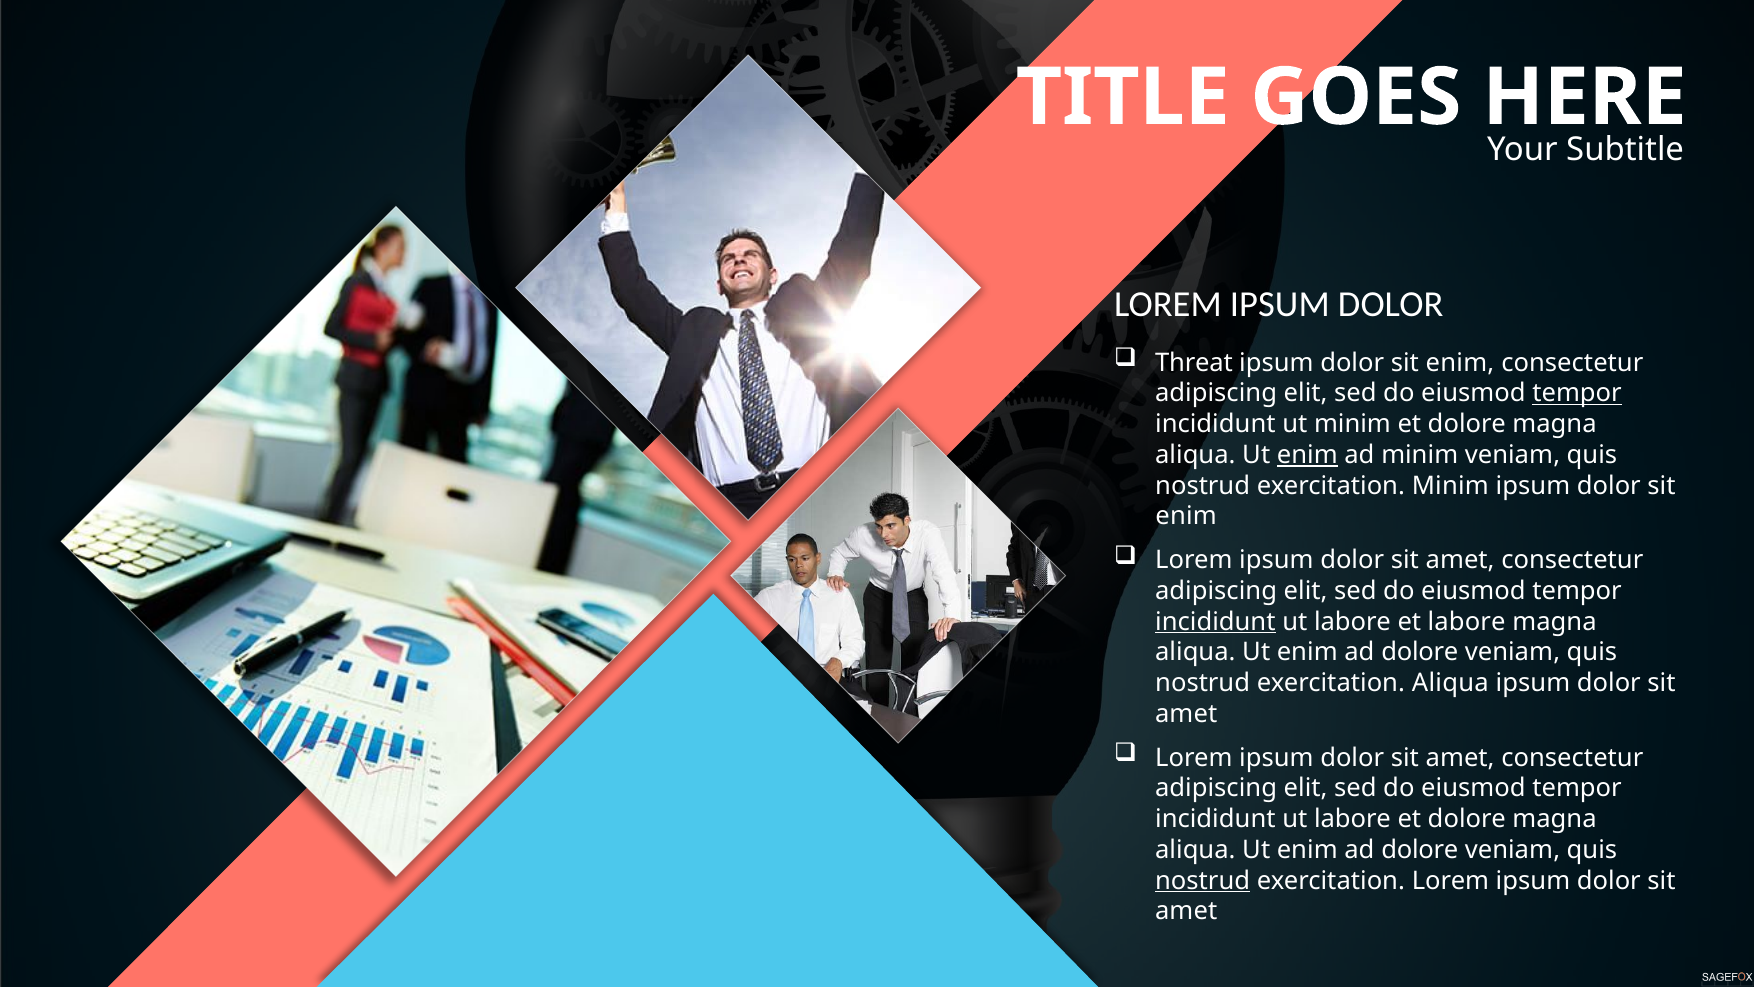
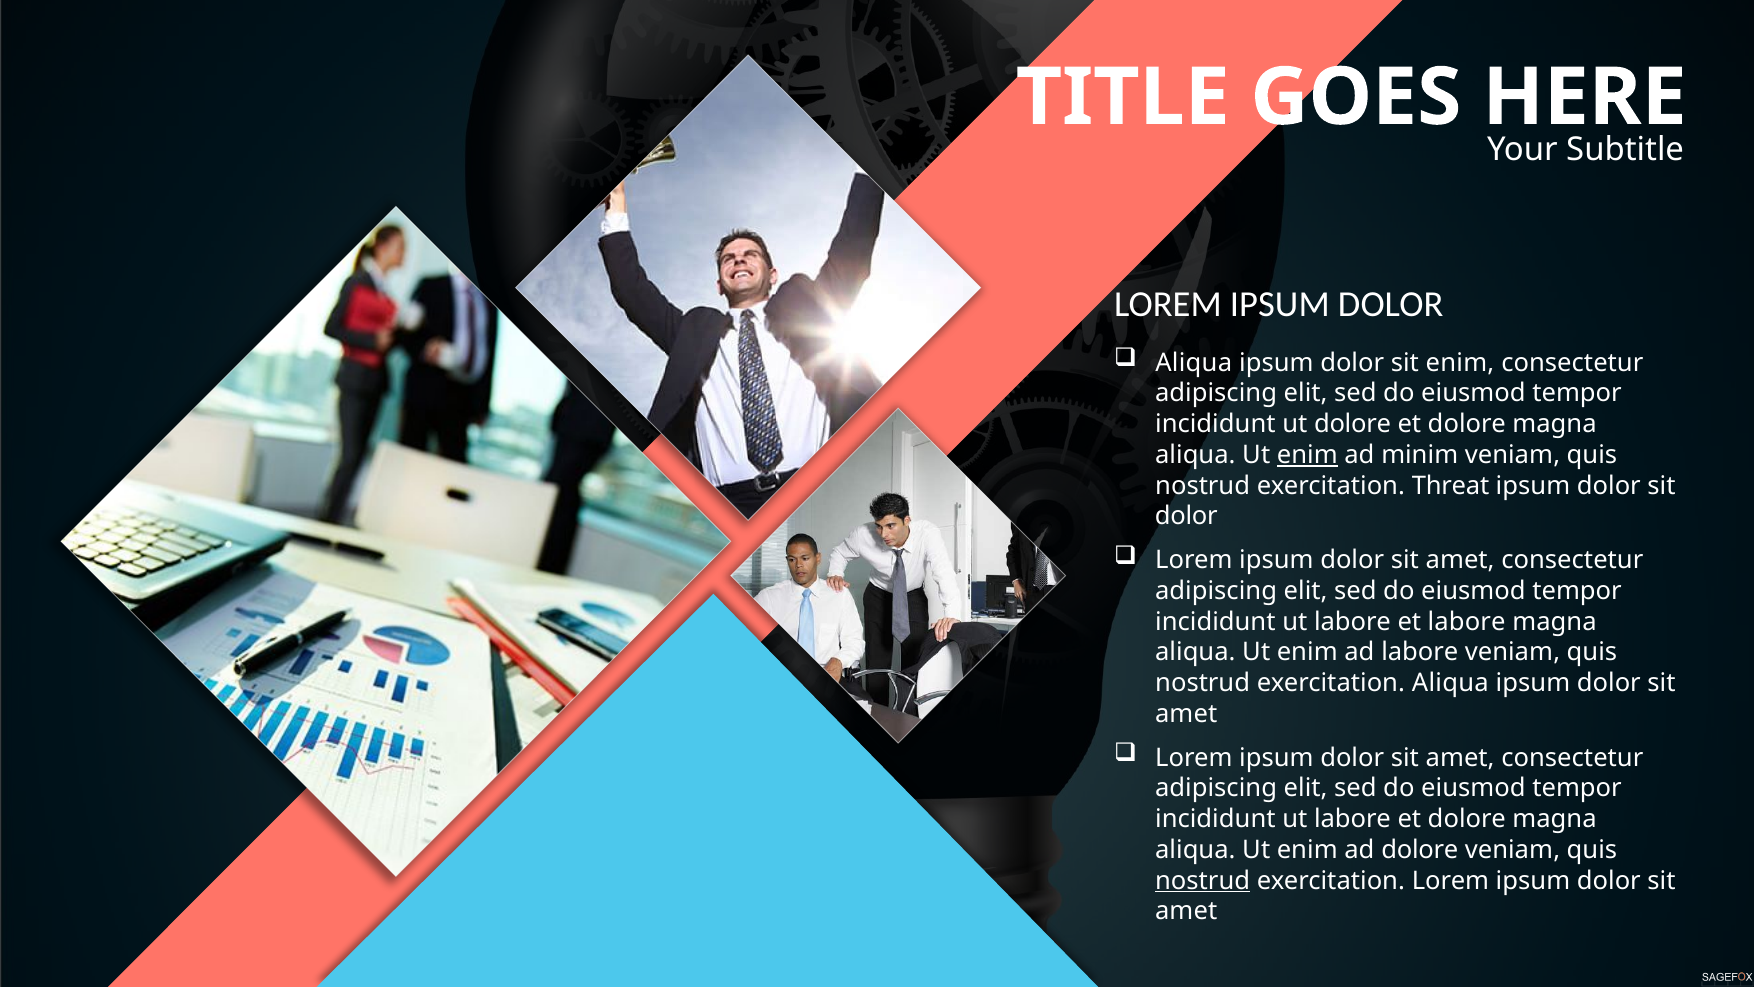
Threat: Threat -> Aliqua (1194, 363)
tempor underline: present -> none (1577, 393)
ut minim: minim -> dolore (1353, 424)
exercitation Minim: Minim -> Threat (1451, 485)
enim: enim -> dolor (1186, 516)
incididunt underline: present -> none (1215, 621)
dolore: dolore -> labore (1420, 652)
